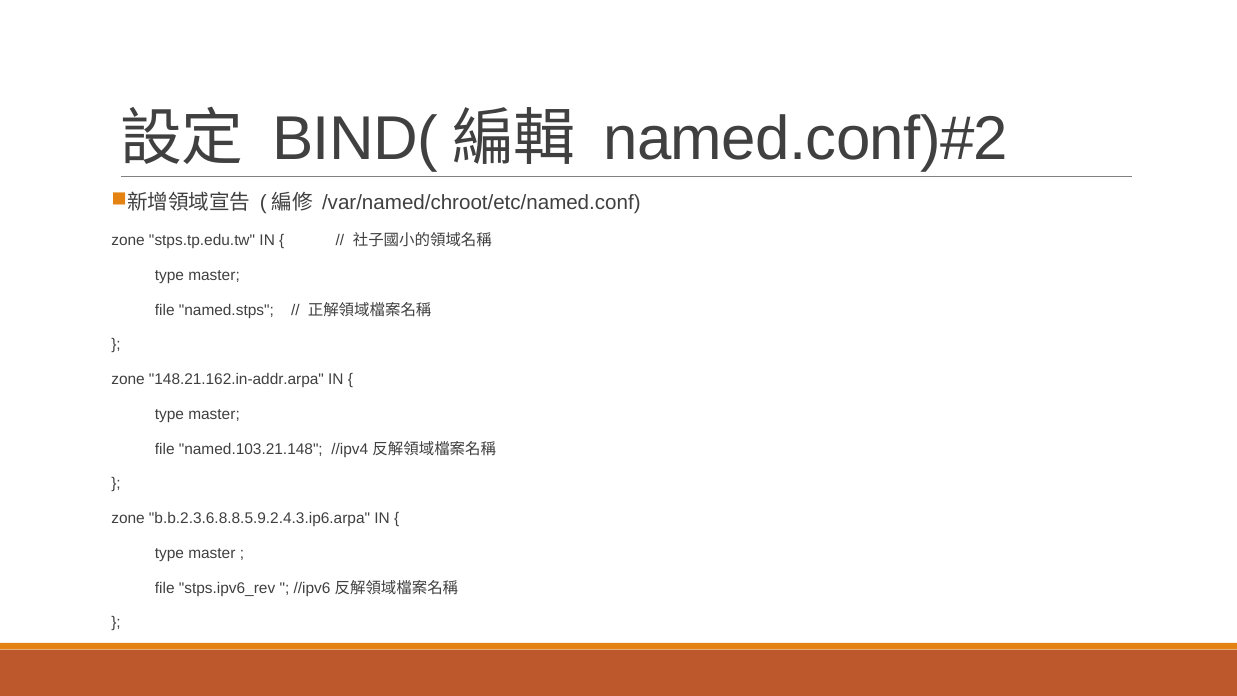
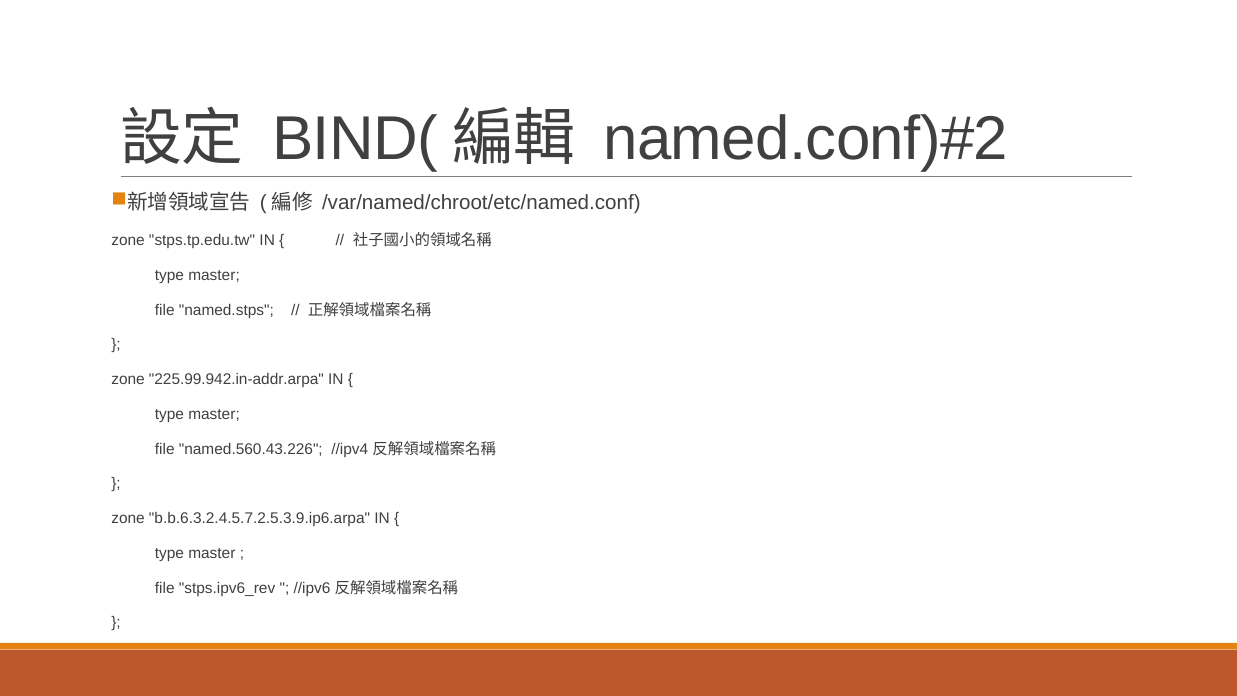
148.21.162.in-addr.arpa: 148.21.162.in-addr.arpa -> 225.99.942.in-addr.arpa (236, 379)
named.103.21.148: named.103.21.148 -> named.560.43.226 (251, 449)
b.b.2.3.6.8.8.5.9.2.4.3.ip6.arpa: b.b.2.3.6.8.8.5.9.2.4.3.ip6.arpa -> b.b.6.3.2.4.5.7.2.5.3.9.ip6.arpa (260, 518)
